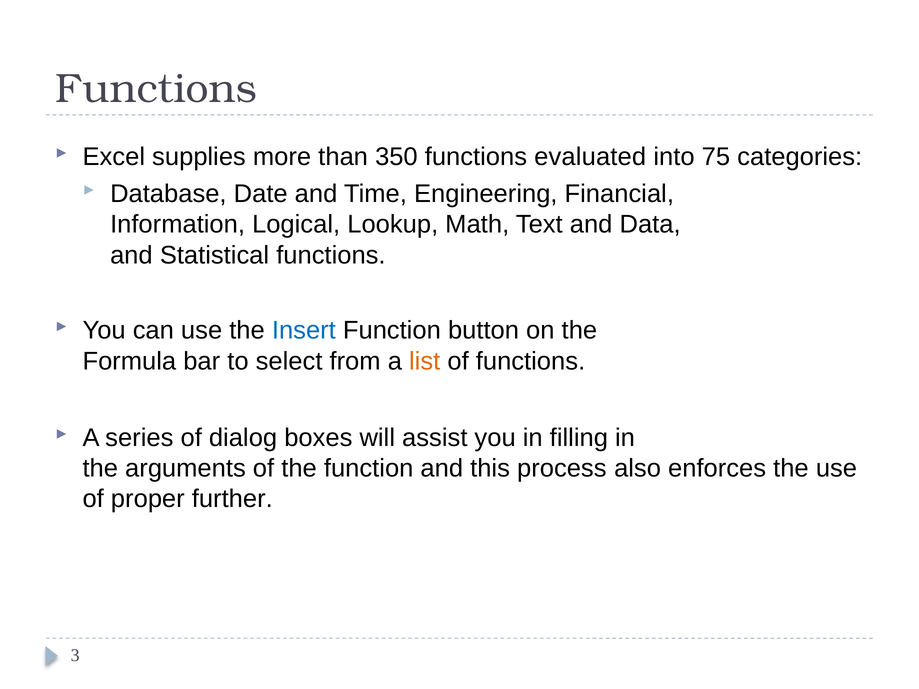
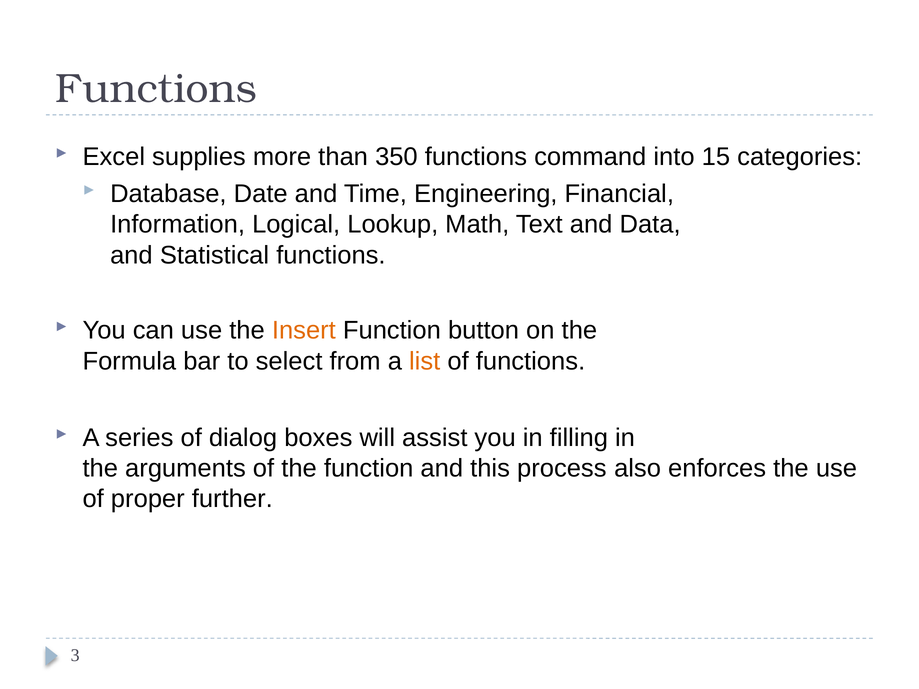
evaluated: evaluated -> command (590, 157)
75: 75 -> 15 (716, 157)
Insert colour: blue -> orange (304, 331)
